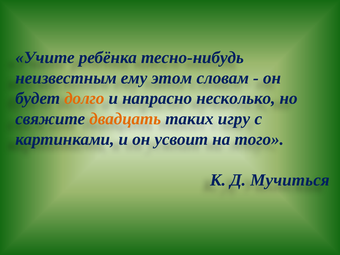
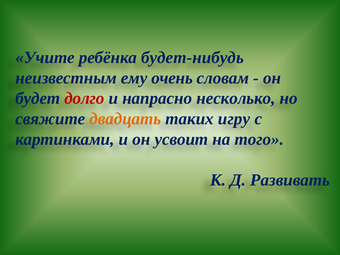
тесно-нибудь: тесно-нибудь -> будет-нибудь (192, 58)
этом: этом -> очень (172, 78)
долго colour: orange -> red (84, 98)
Мучиться: Мучиться -> Развивать (290, 180)
